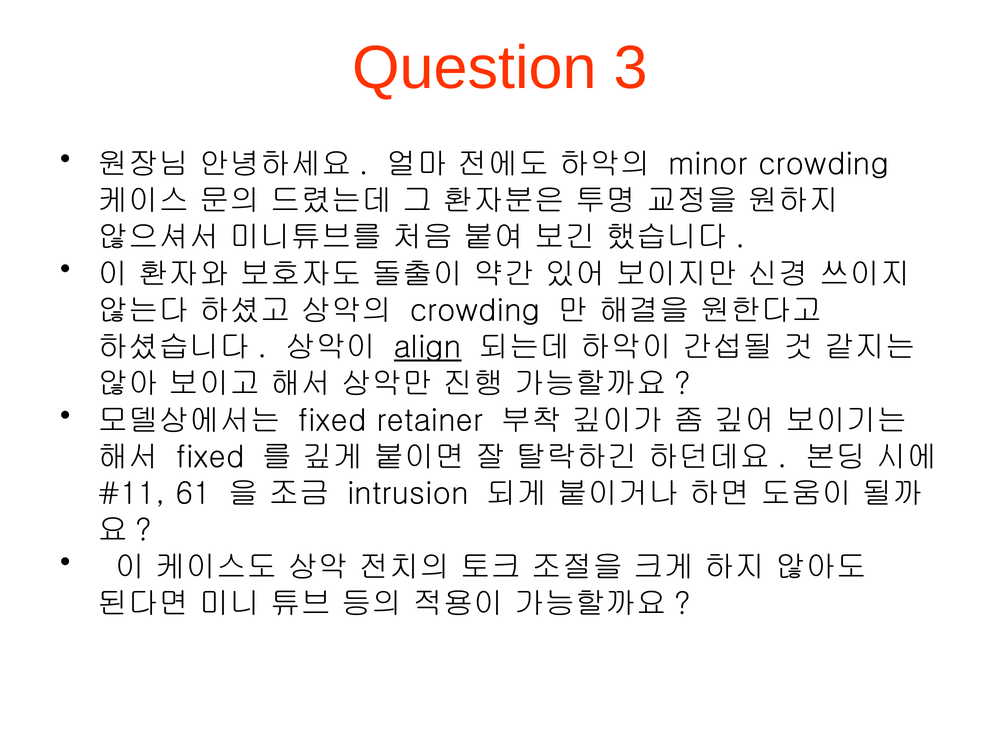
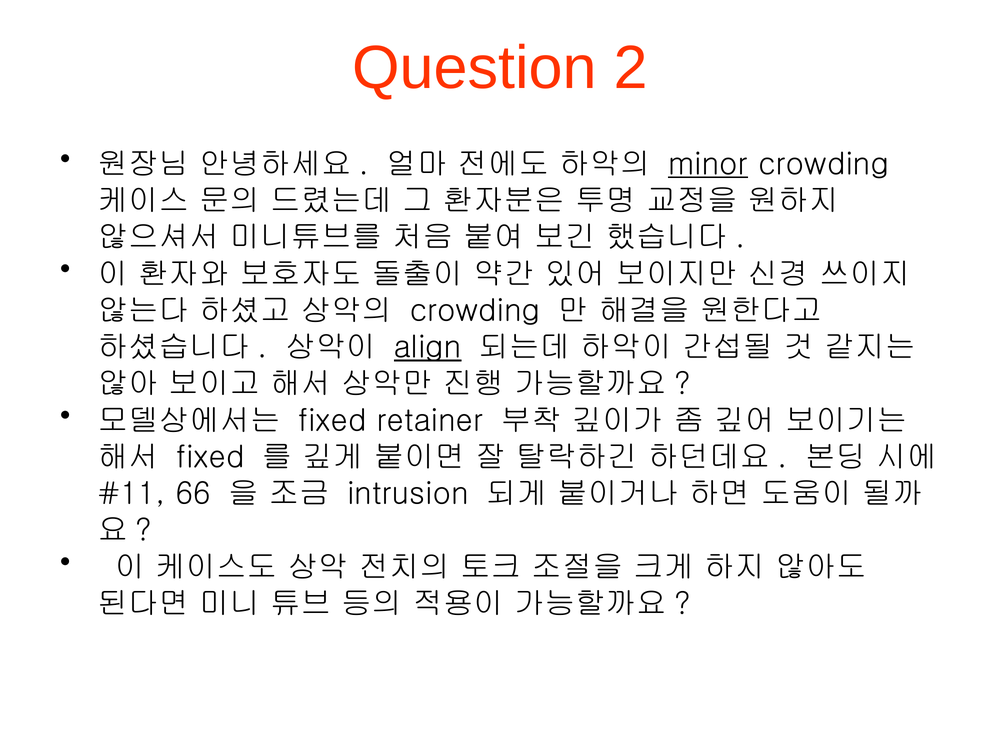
3: 3 -> 2 (630, 68)
minor underline: none -> present (708, 164)
61: 61 -> 66 (193, 494)
